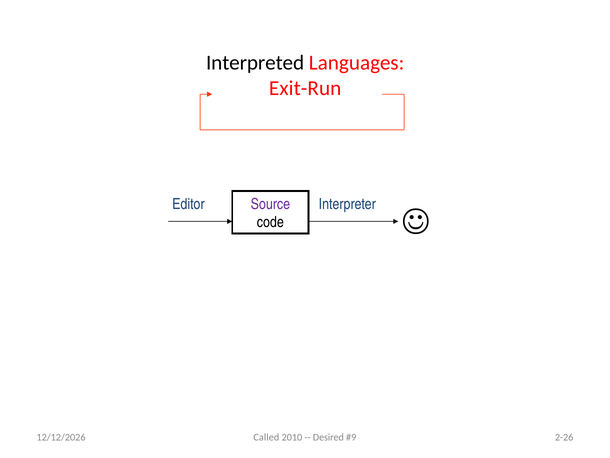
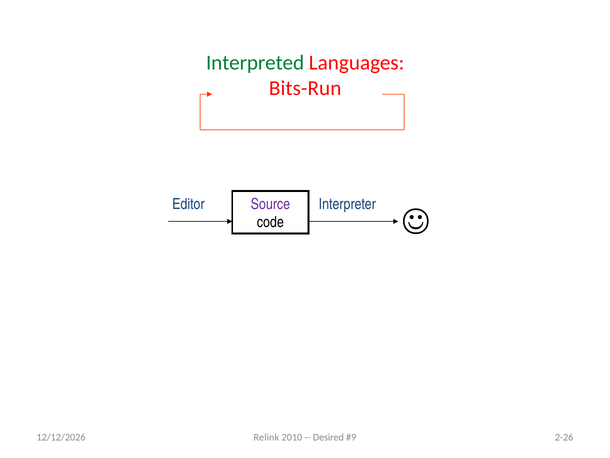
Interpreted colour: black -> green (255, 63)
Exit-Run: Exit-Run -> Bits-Run (305, 88)
Called: Called -> Relink (266, 437)
